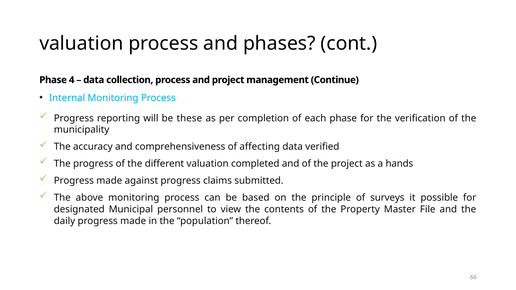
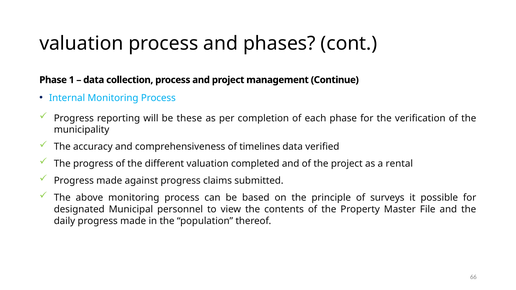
4: 4 -> 1 (72, 80)
affecting: affecting -> timelines (260, 147)
hands: hands -> rental (399, 164)
